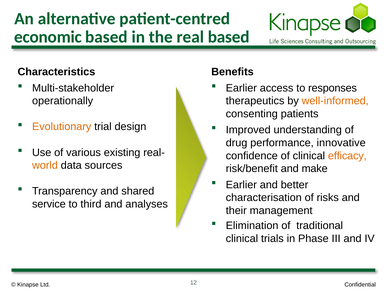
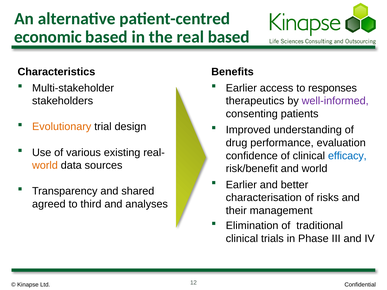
operationally: operationally -> stakeholders (63, 101)
well-informed colour: orange -> purple (335, 101)
innovative: innovative -> evaluation (341, 143)
efficacy colour: orange -> blue (347, 156)
and make: make -> world (315, 169)
service: service -> agreed (49, 204)
